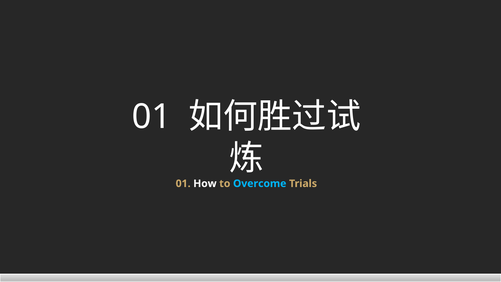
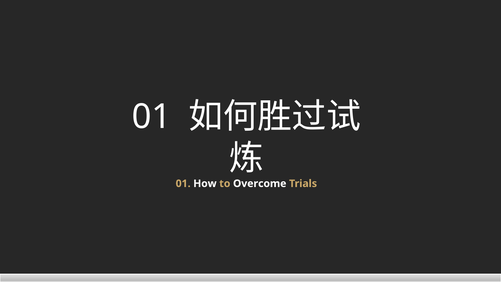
Overcome colour: light blue -> white (260, 183)
